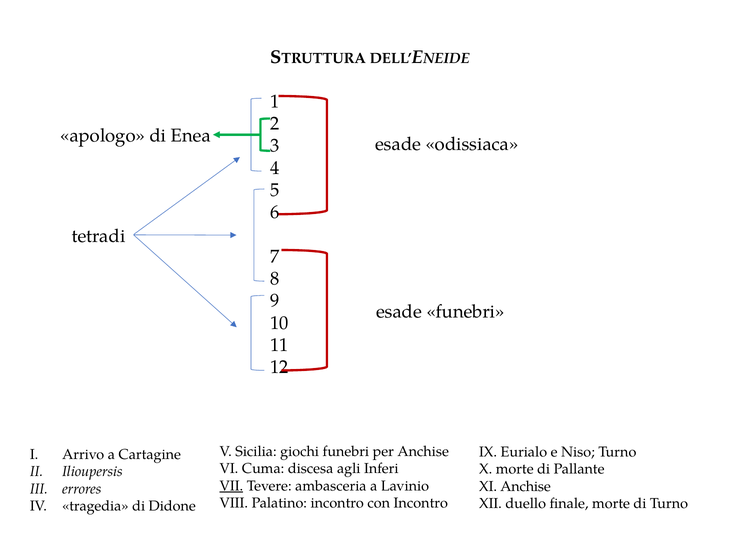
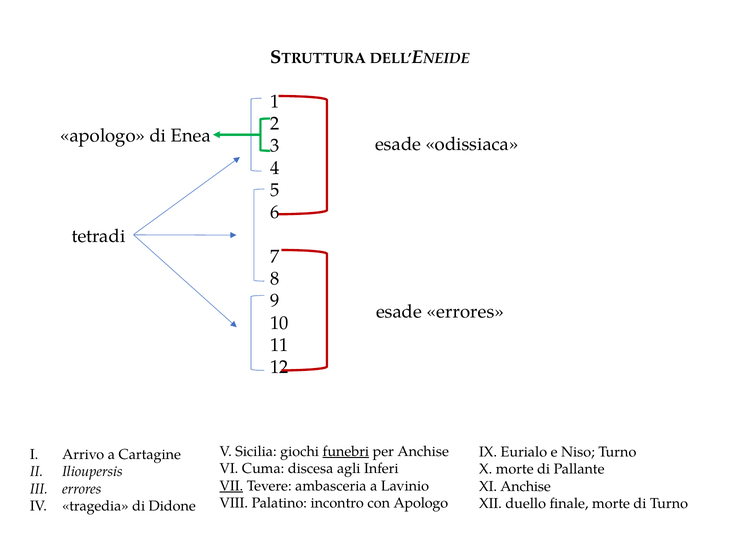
esade funebri: funebri -> errores (465, 311)
funebri underline: none -> present (346, 451)
con Incontro: Incontro -> Apologo (421, 503)
